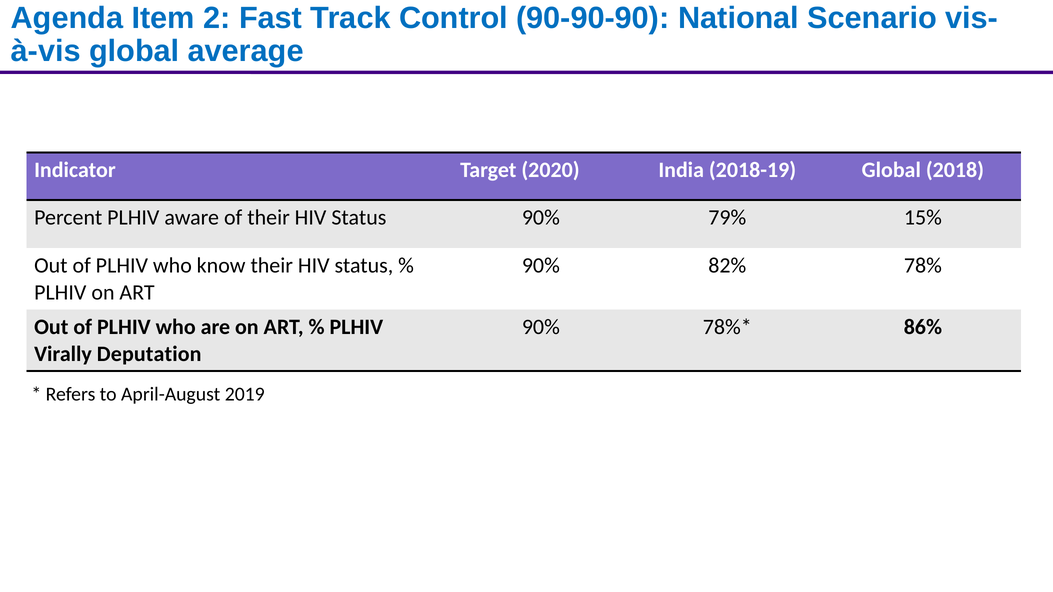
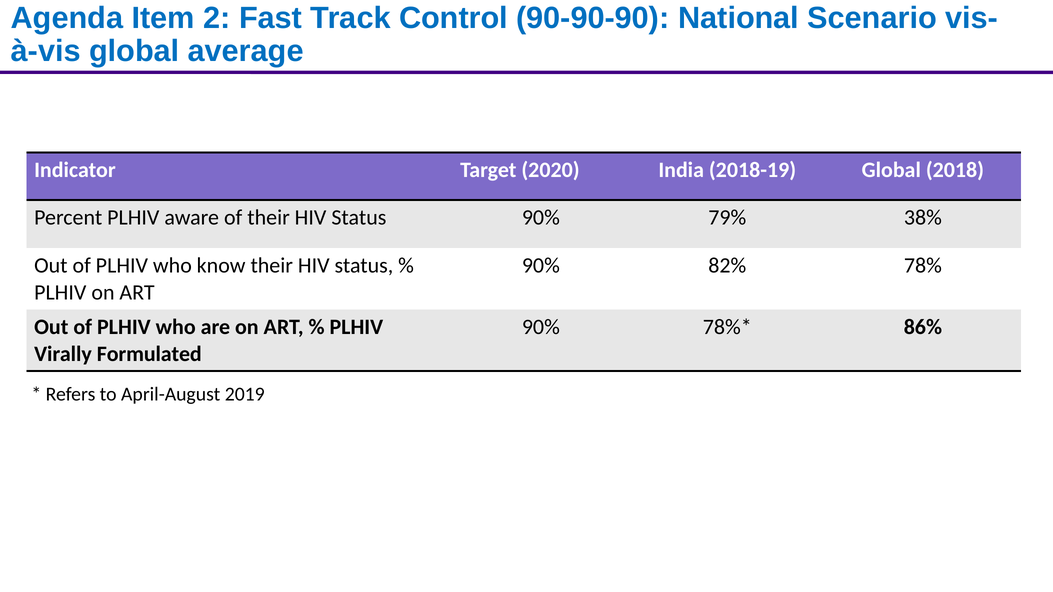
15%: 15% -> 38% (923, 218)
Deputation: Deputation -> Formulated (149, 354)
